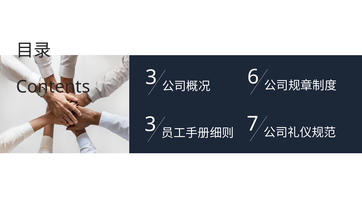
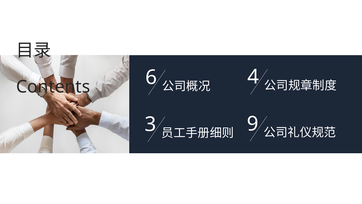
Contents 3: 3 -> 6 (151, 77)
6: 6 -> 4 (253, 77)
7: 7 -> 9 (253, 124)
